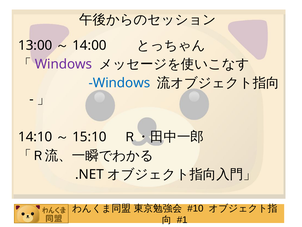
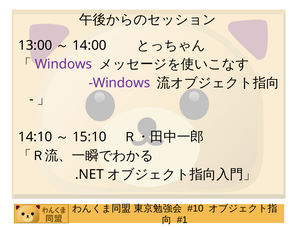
Windows colour: blue -> purple (119, 83)
